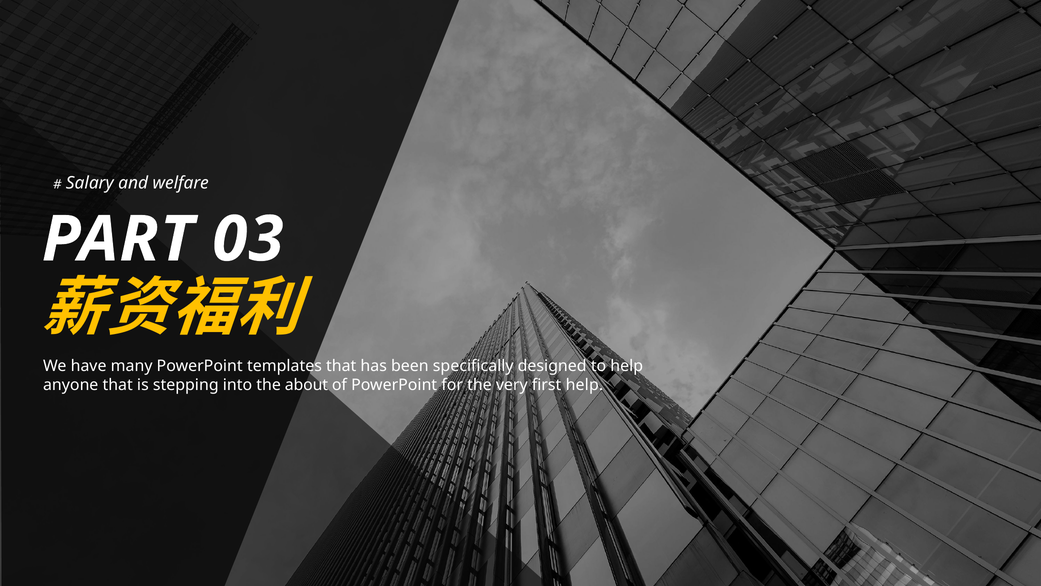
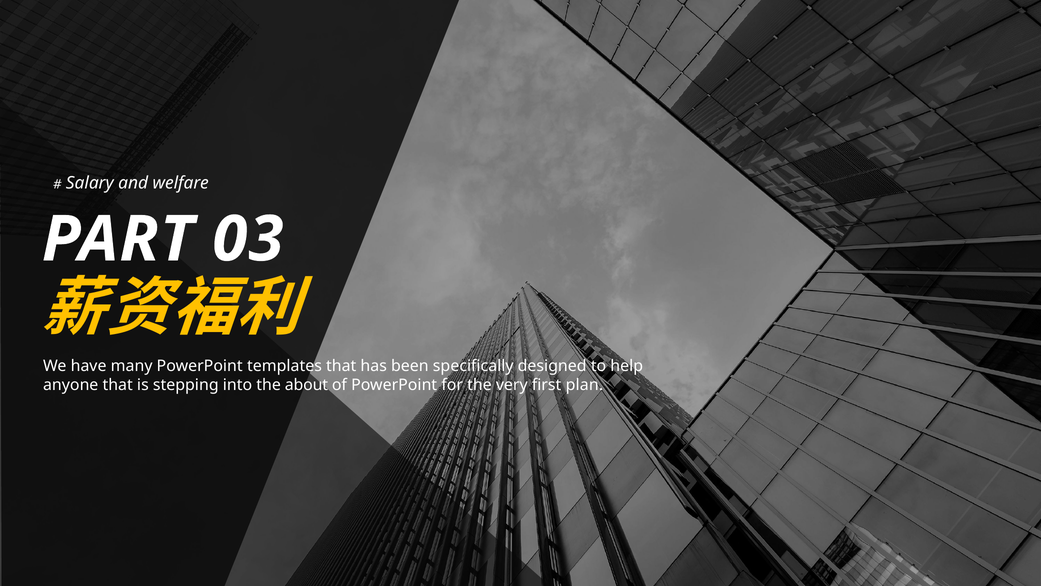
first help: help -> plan (584, 385)
